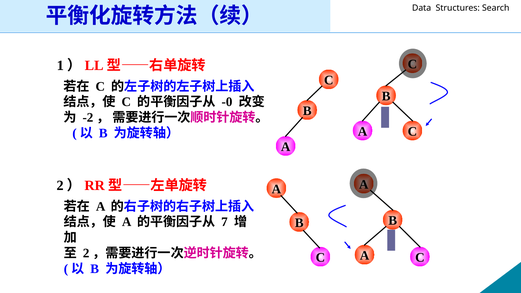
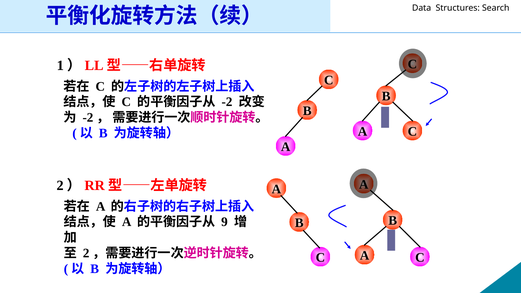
-0: -0 -> -2 (227, 102)
7: 7 -> 9 (224, 222)
